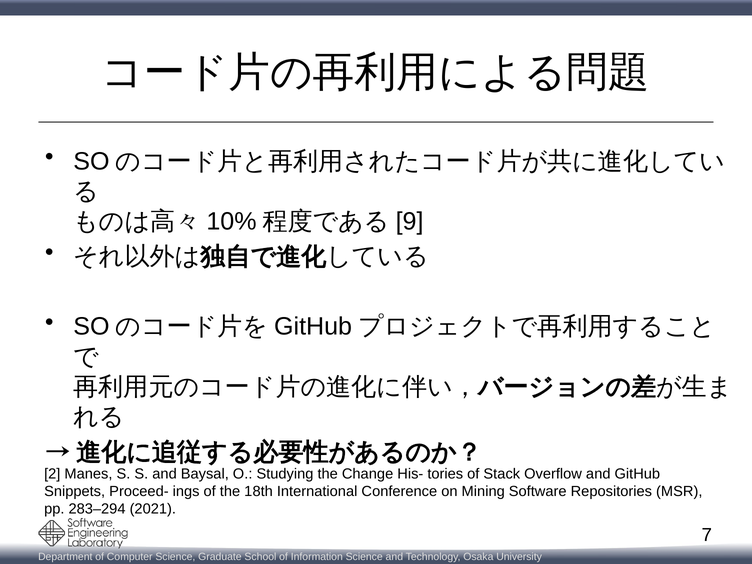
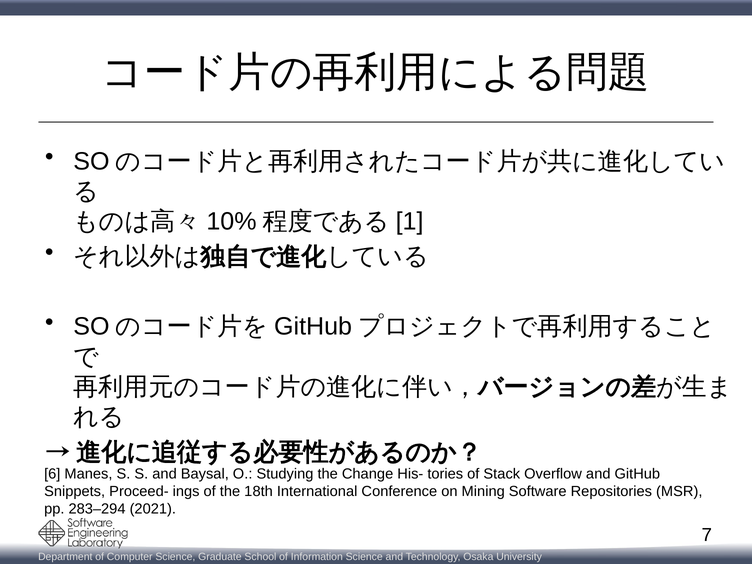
9: 9 -> 1 (410, 221)
2: 2 -> 6 (52, 474)
